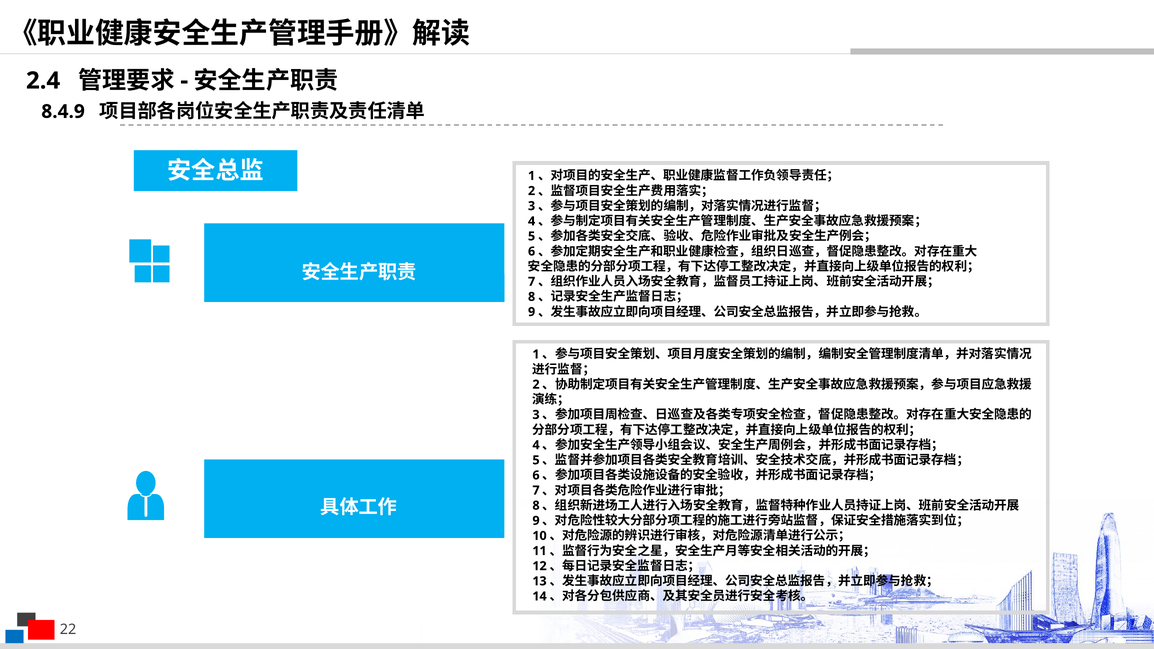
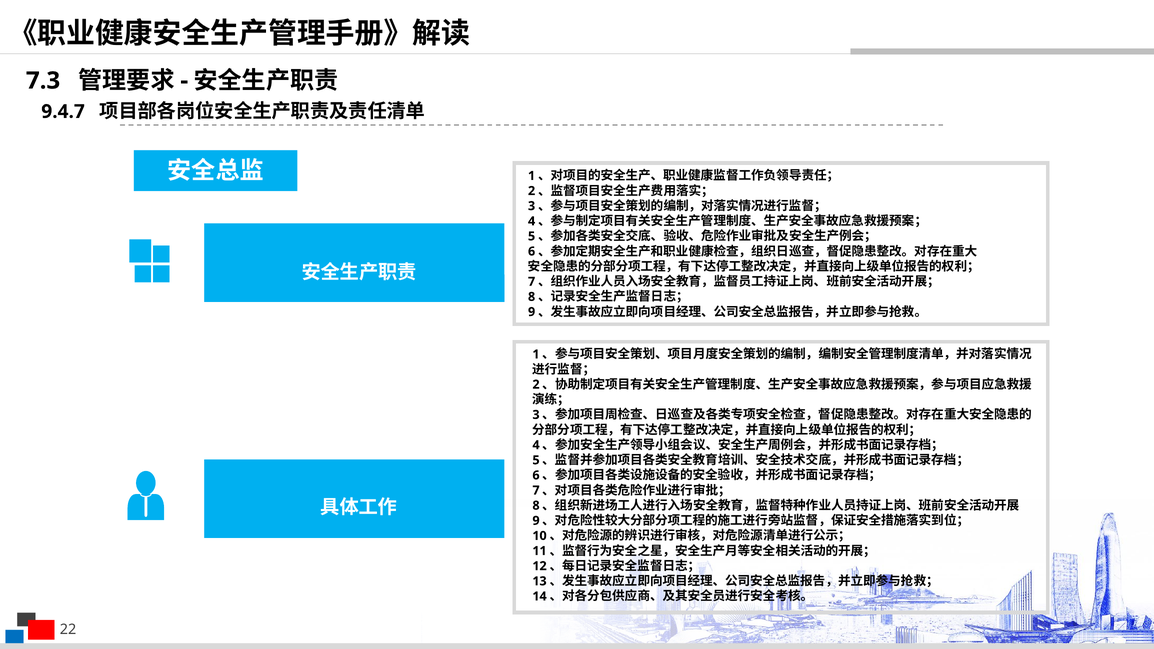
2.4: 2.4 -> 7.3 (43, 81)
8.4.9: 8.4.9 -> 9.4.7 (63, 112)
